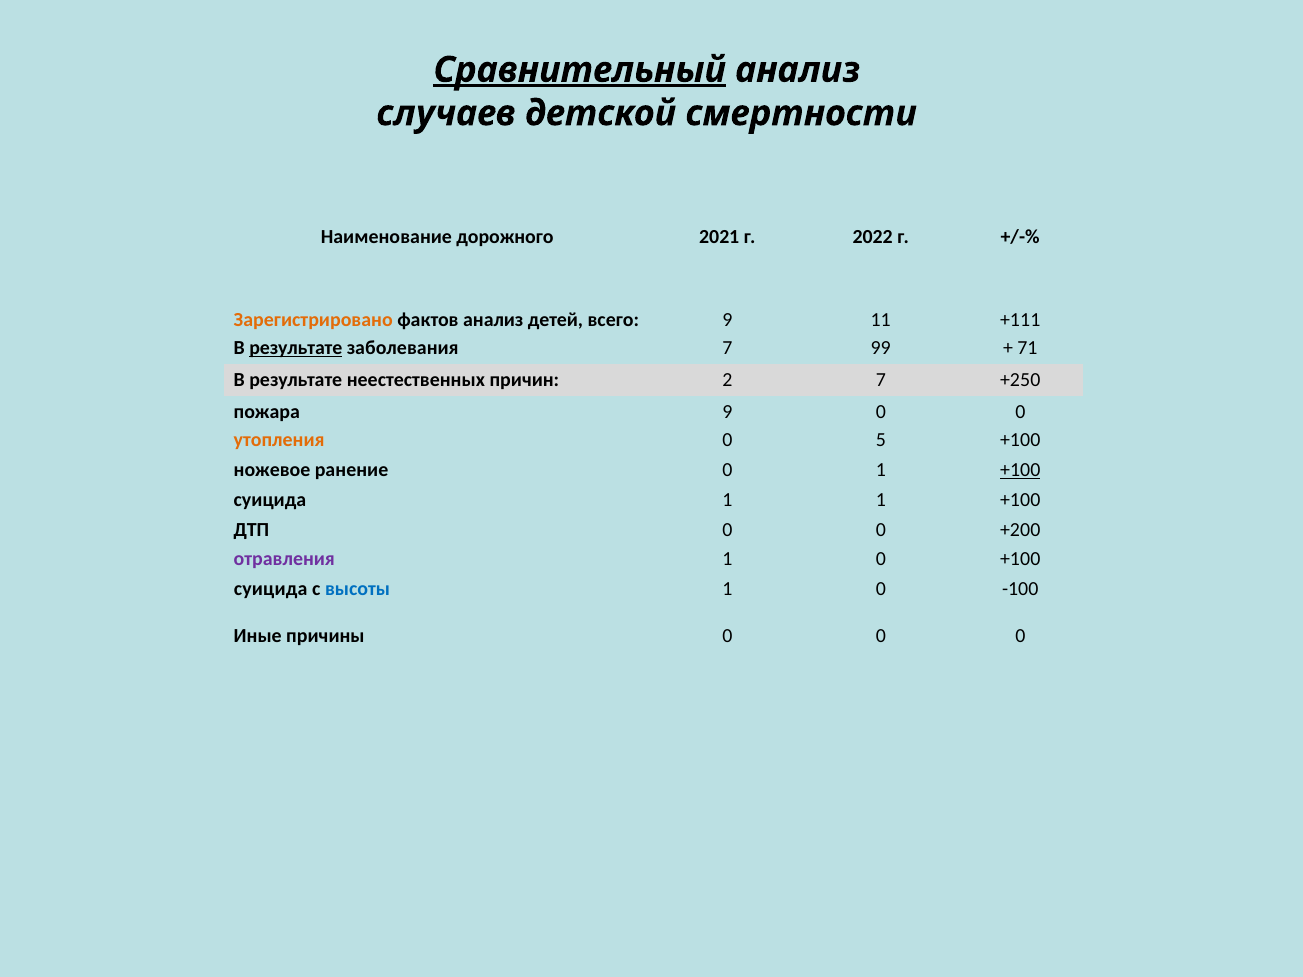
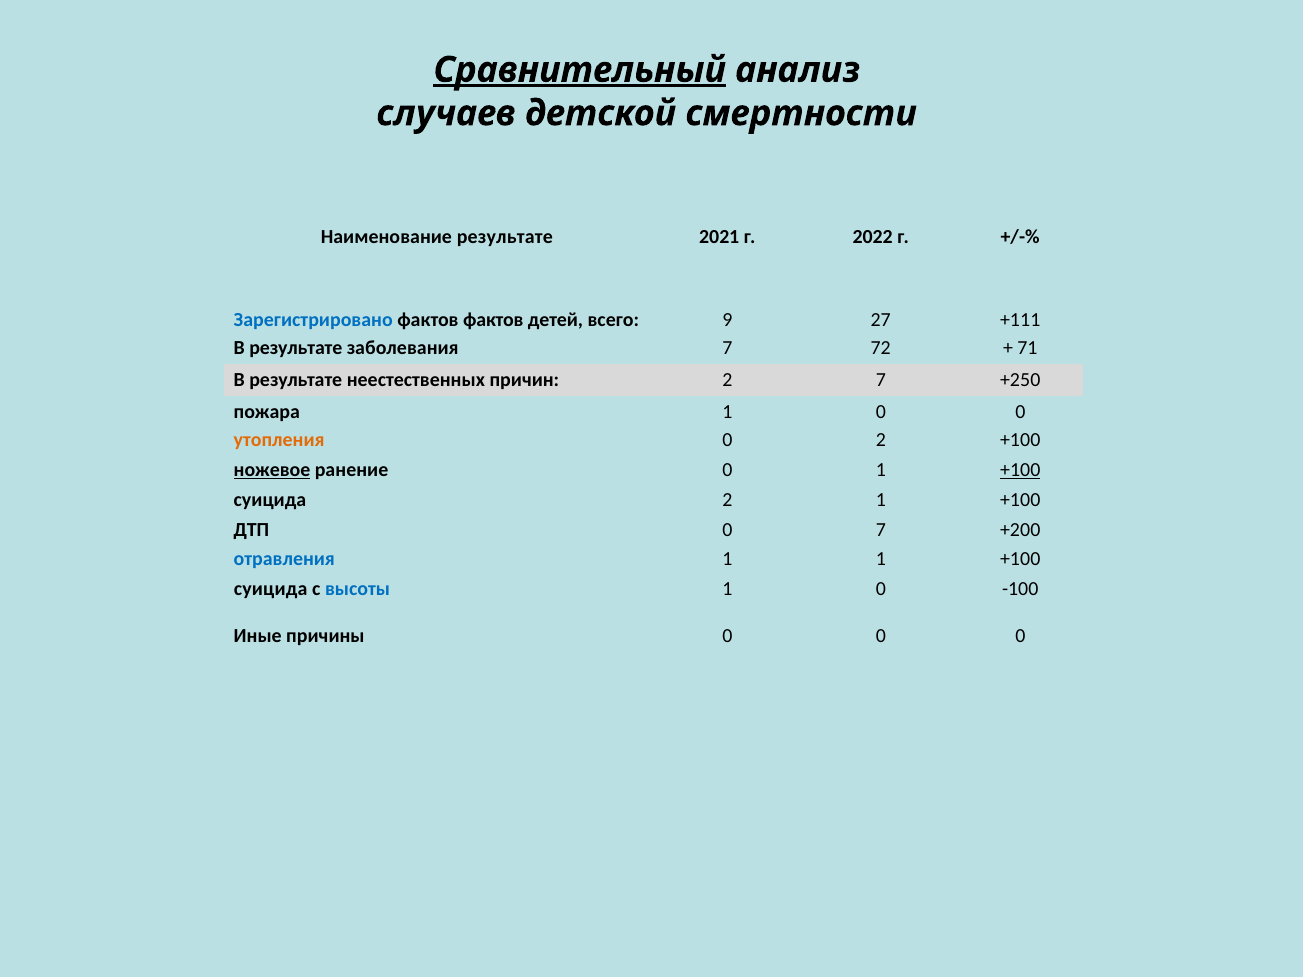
Наименование дорожного: дорожного -> результате (505, 237)
Зарегистрировано colour: orange -> blue (313, 320)
фактов анализ: анализ -> фактов (493, 320)
11: 11 -> 27 (881, 320)
результате underline: present -> none (296, 348)
99: 99 -> 72 (881, 348)
пожара 9: 9 -> 1 (727, 412)
0 5: 5 -> 2 (881, 440)
ножевое underline: none -> present (272, 470)
суицида 1: 1 -> 2 (727, 500)
ДТП 0 0: 0 -> 7 (881, 530)
отравления colour: purple -> blue (284, 560)
0: 0 -> 1 (881, 560)
